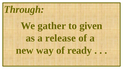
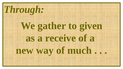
release: release -> receive (60, 38)
ready: ready -> much (80, 50)
